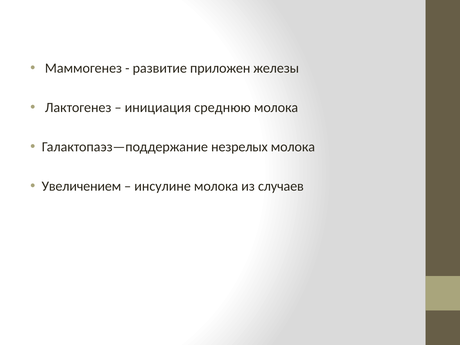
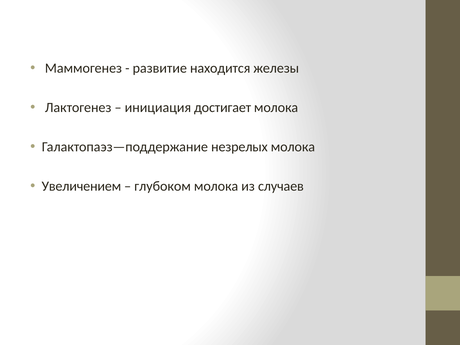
приложен: приложен -> находится (220, 68)
среднюю: среднюю -> достигает (223, 108)
инсулине: инсулине -> глубоком (163, 186)
